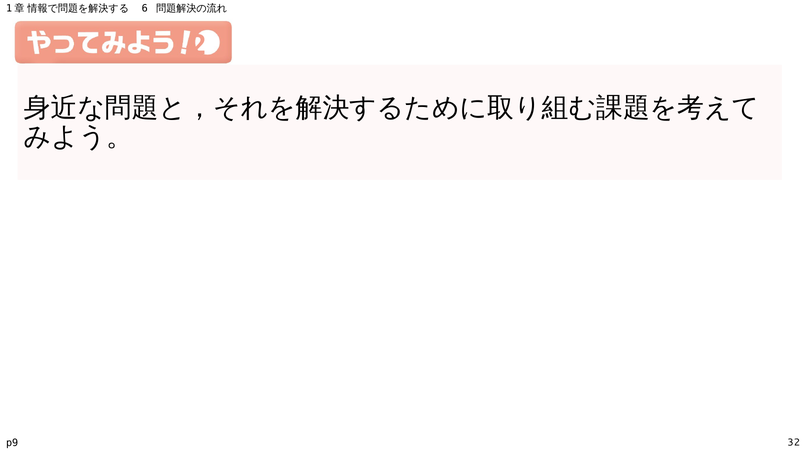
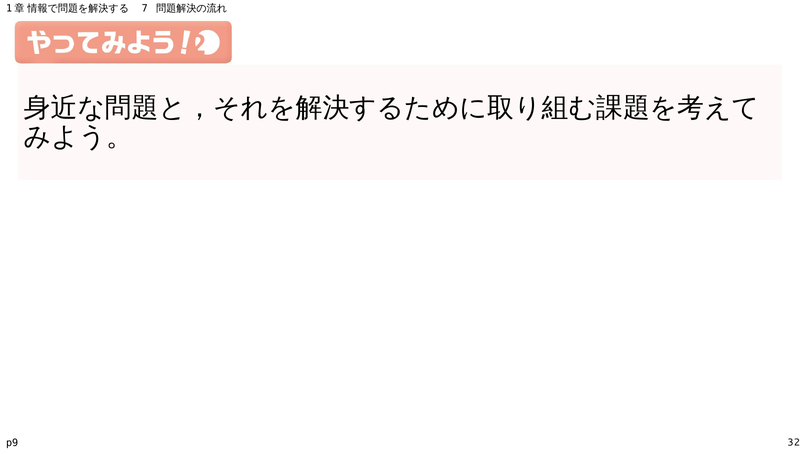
6: 6 -> 7 (145, 8)
